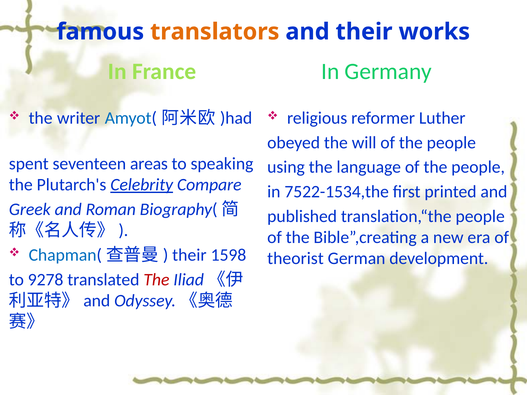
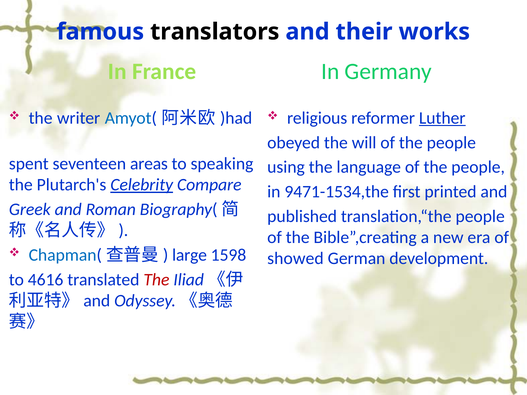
translators colour: orange -> black (215, 32)
Luther underline: none -> present (442, 118)
7522-1534,the: 7522-1534,the -> 9471-1534,the (337, 192)
their: their -> large (190, 255)
theorist: theorist -> showed (295, 259)
9278: 9278 -> 4616 (46, 280)
